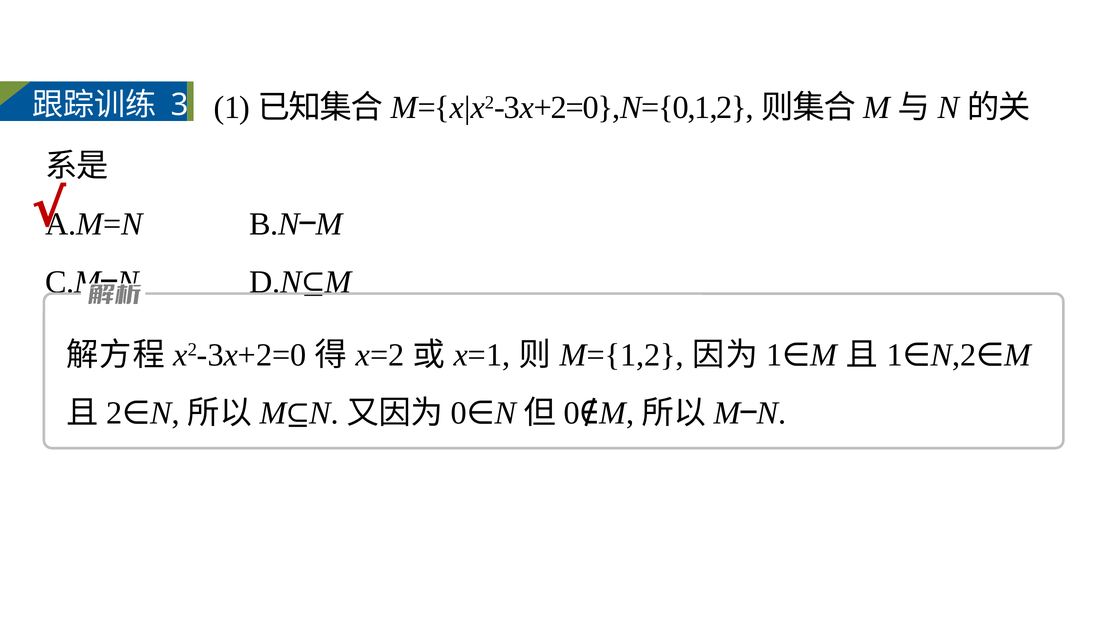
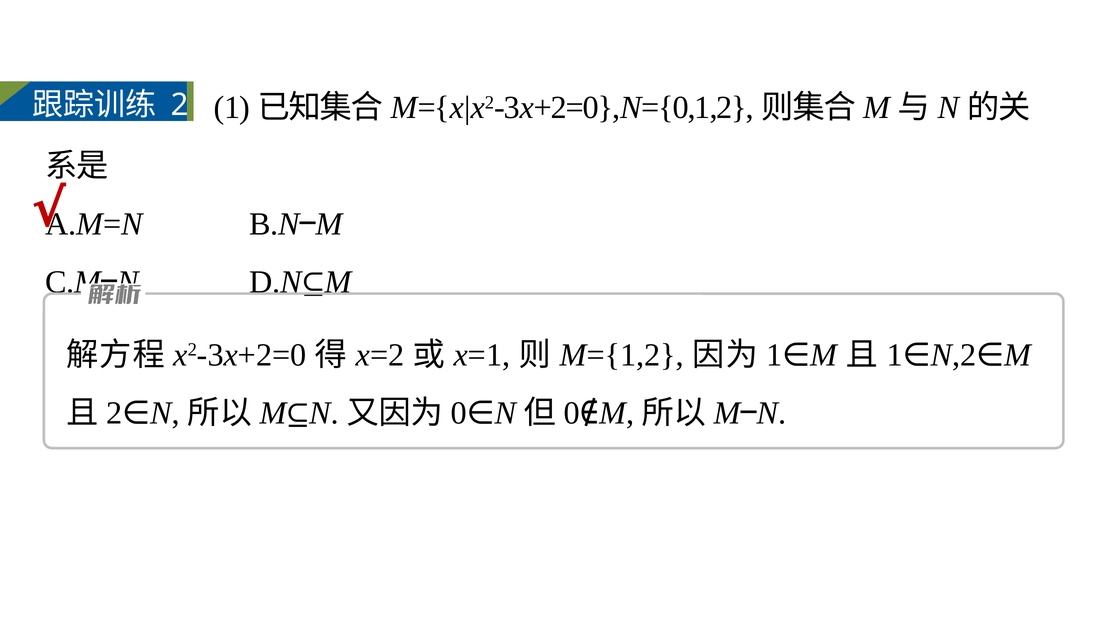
3: 3 -> 2 (180, 105)
